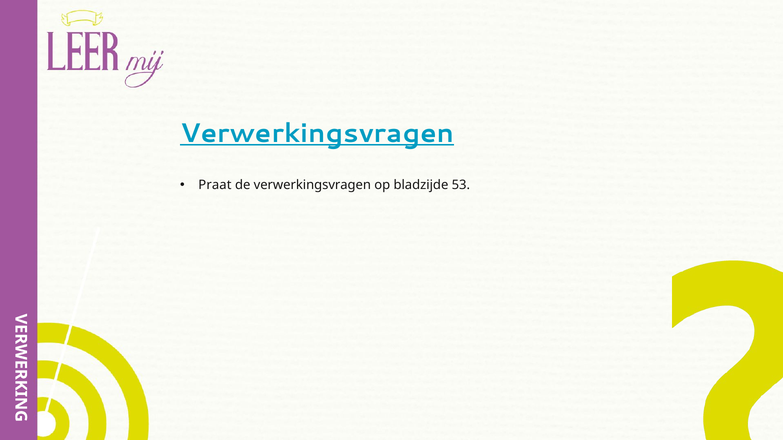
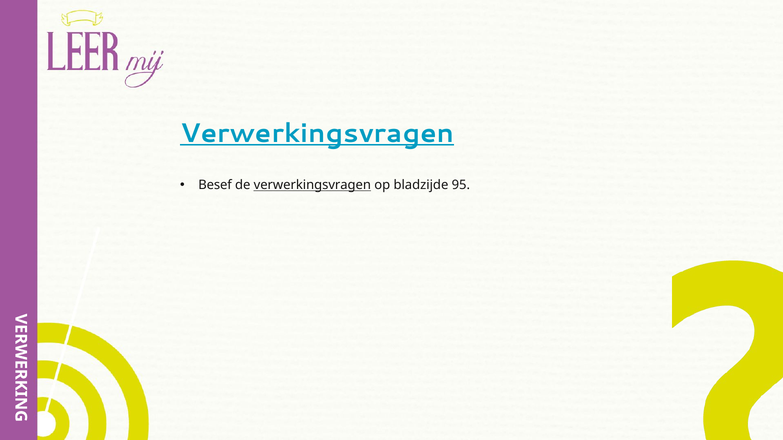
Praat: Praat -> Besef (215, 185)
verwerkingsvragen underline: none -> present (312, 185)
53: 53 -> 95 (461, 185)
